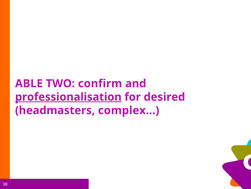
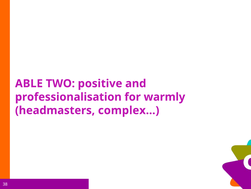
confirm: confirm -> positive (100, 83)
professionalisation underline: present -> none (68, 97)
desired: desired -> warmly (164, 97)
